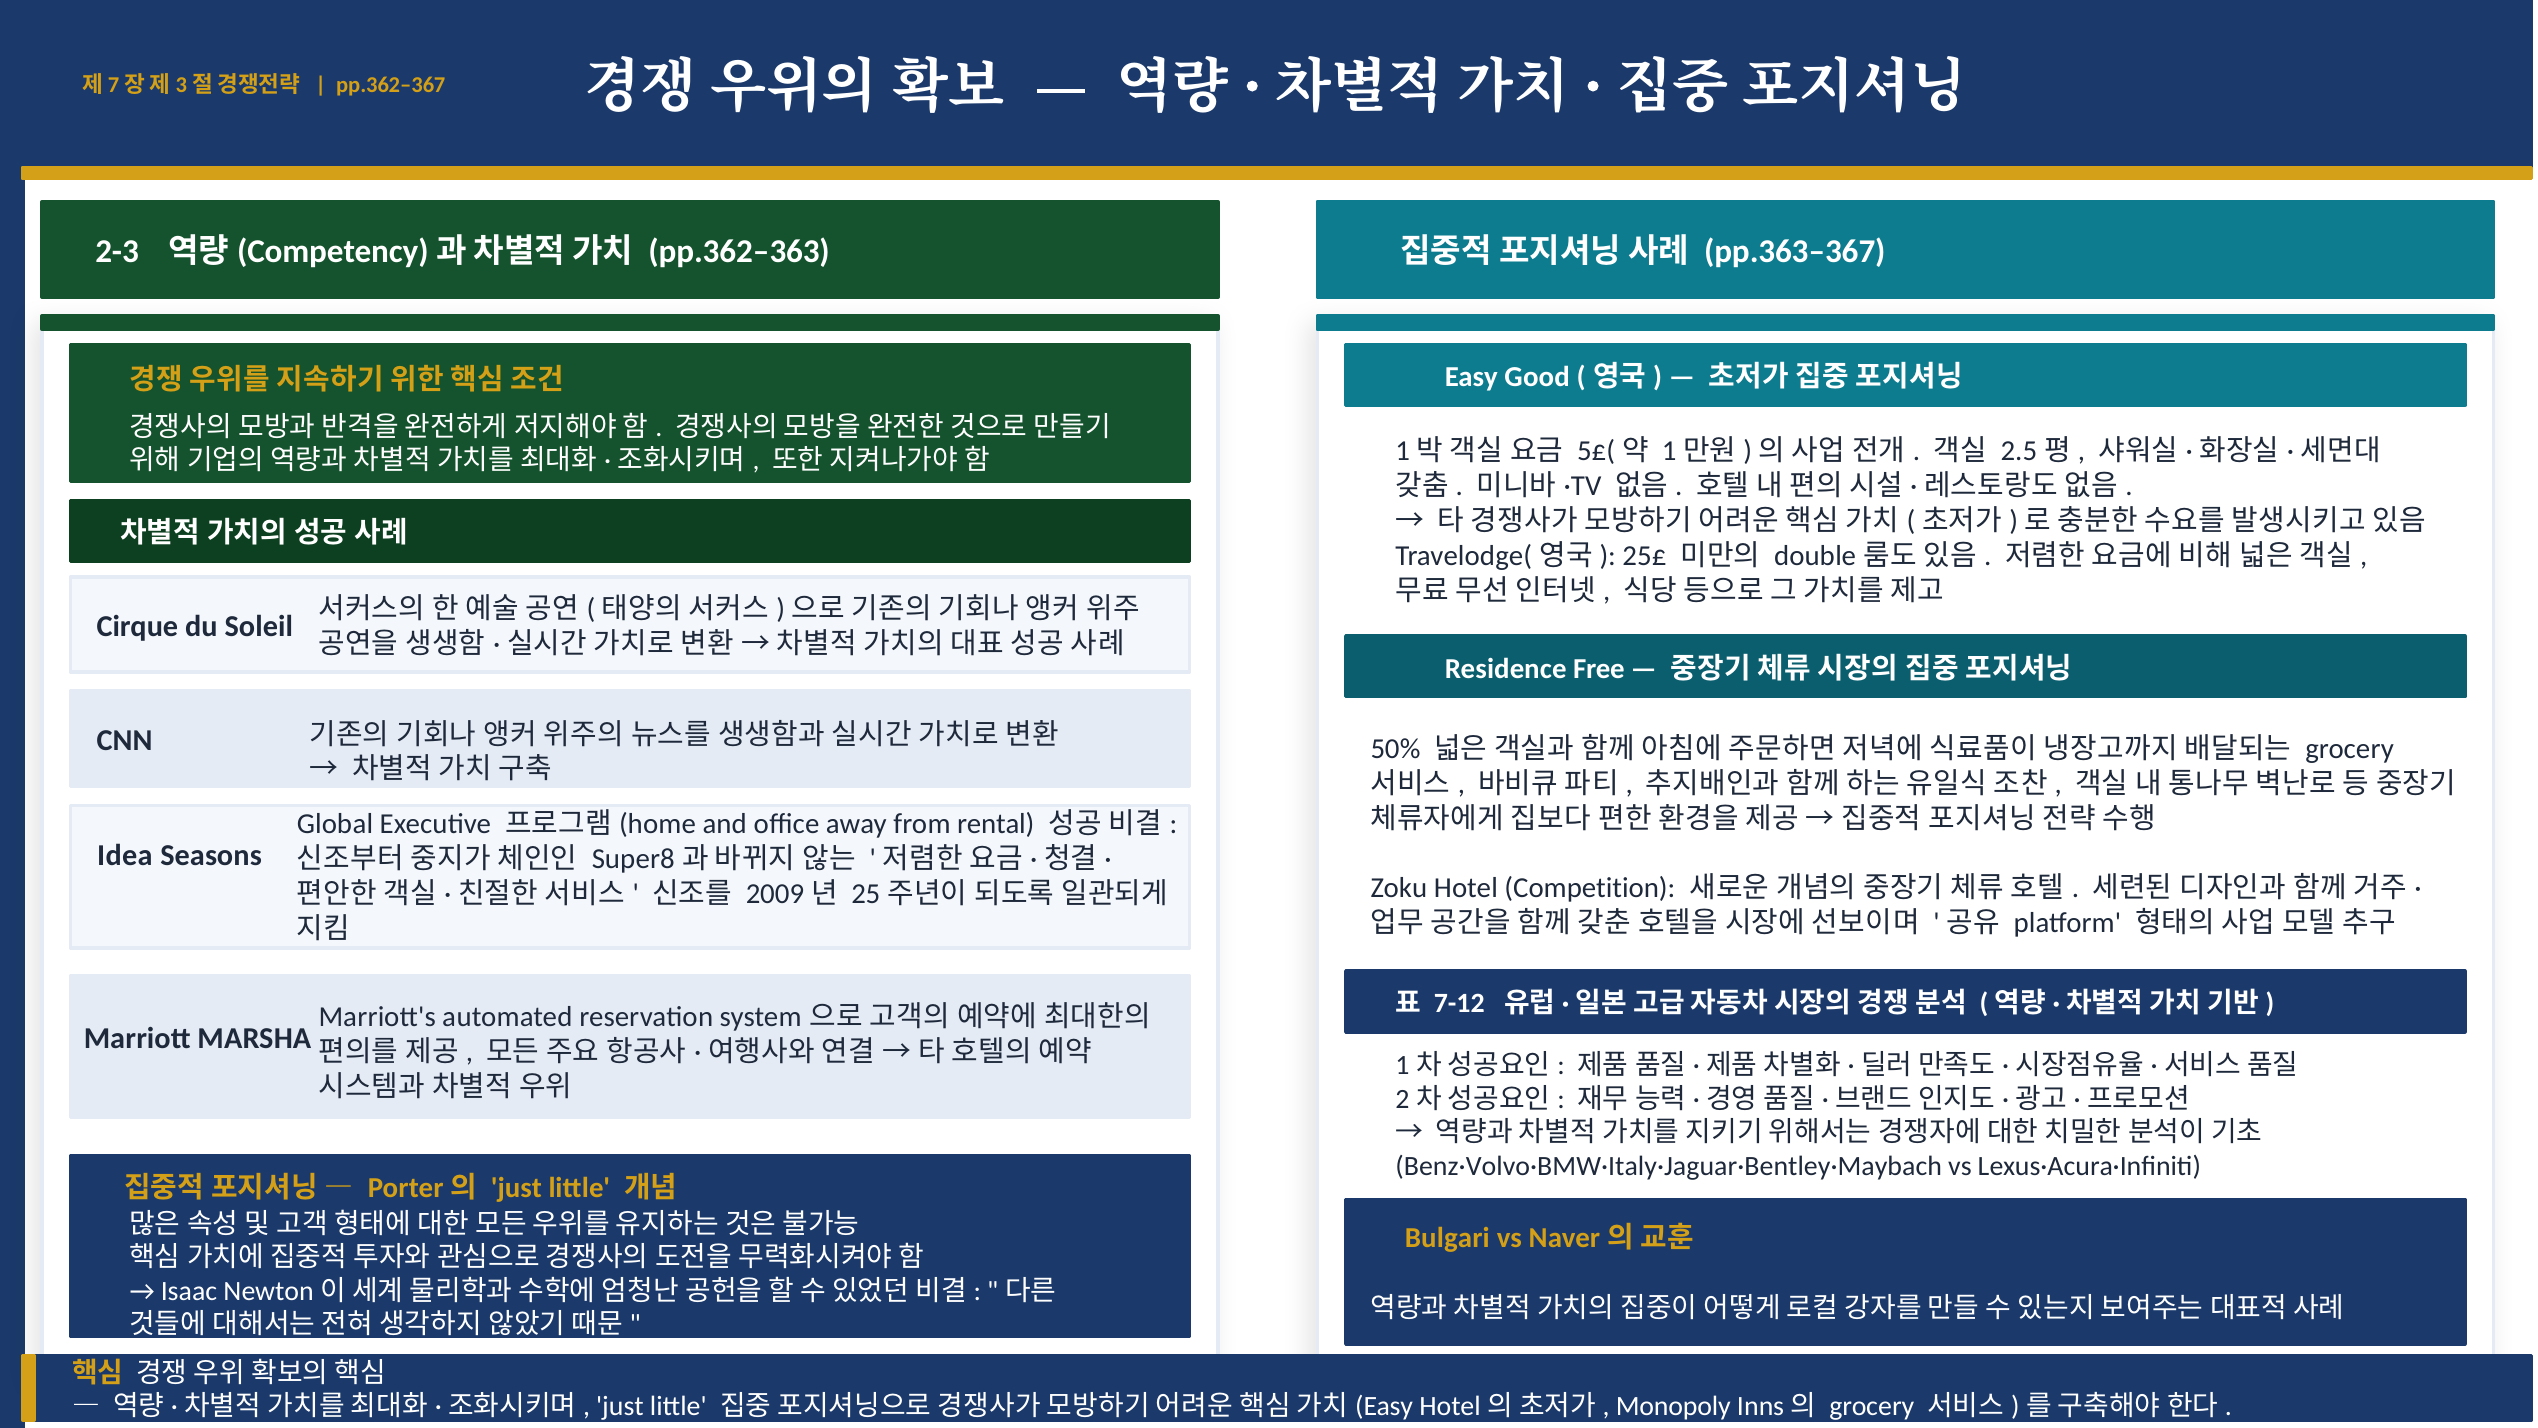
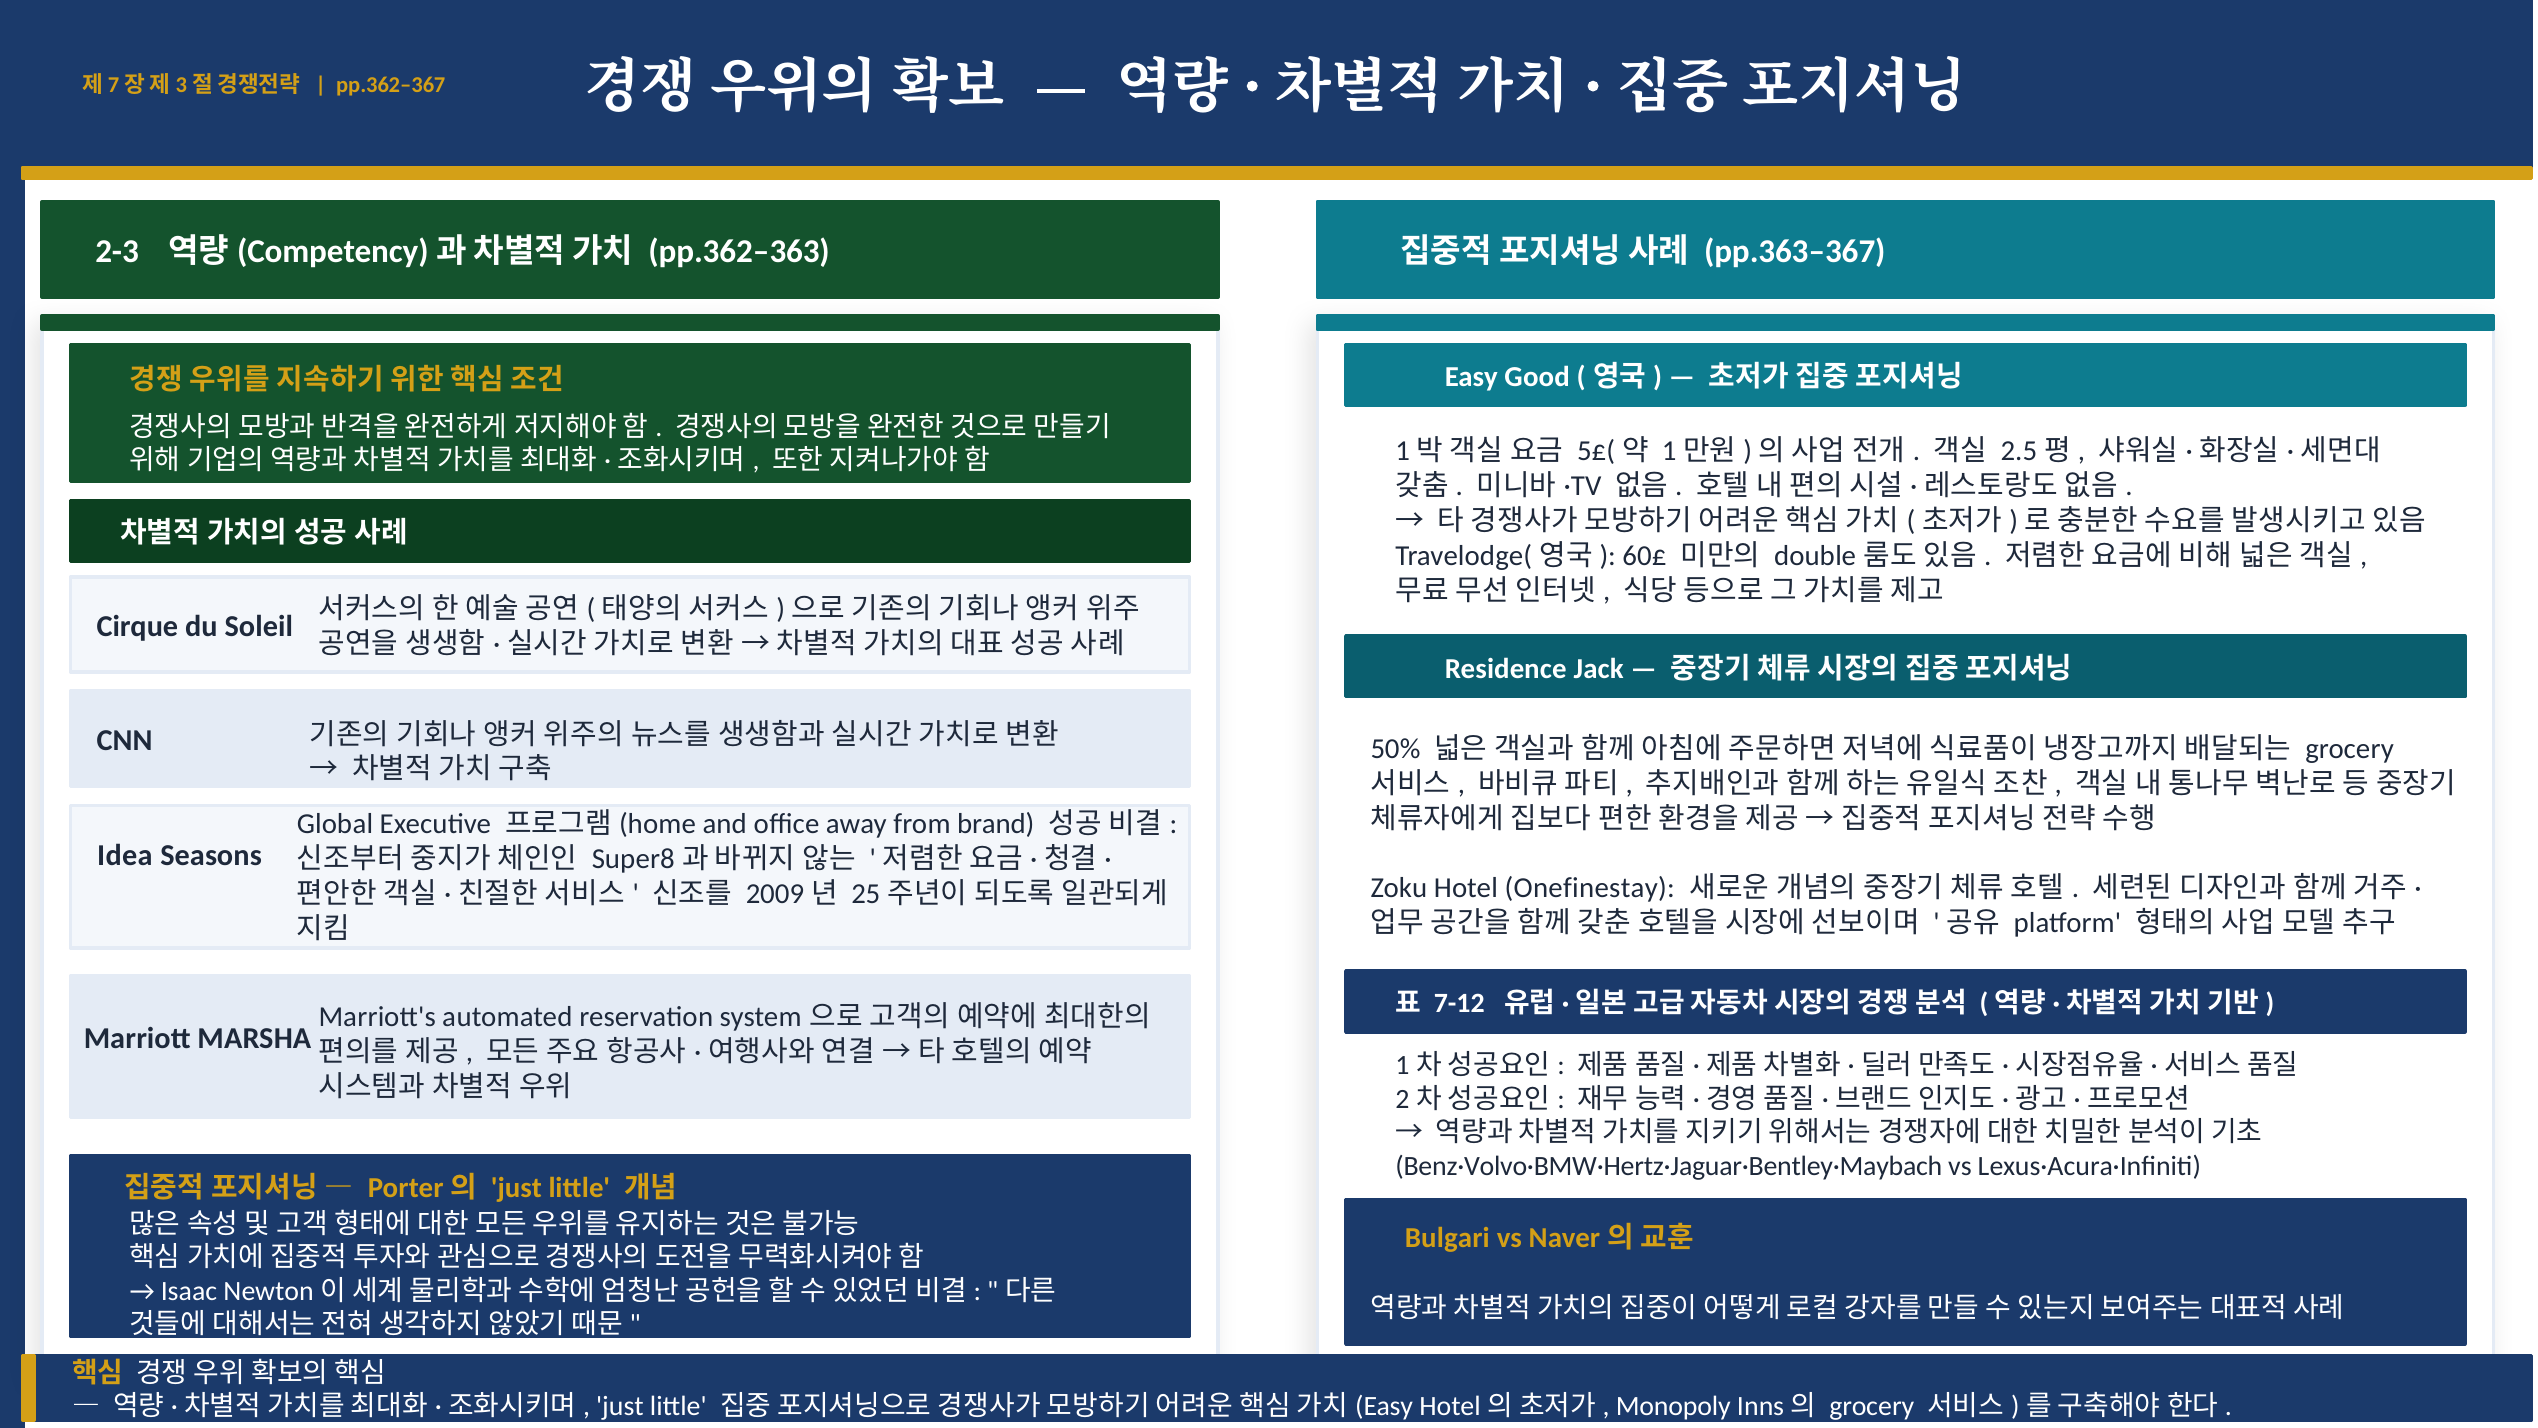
25£: 25£ -> 60£ (1644, 556)
Free: Free -> Jack (1599, 668)
rental: rental -> brand (996, 824)
Competition: Competition -> Onefinestay (1590, 888)
Benz·Volvo·BMW·Italy·Jaguar·Bentley·Maybach: Benz·Volvo·BMW·Italy·Jaguar·Bentley·Maybach -> Benz·Volvo·BMW·Hertz·Jaguar·Bentley·Maybach (1669, 1166)
